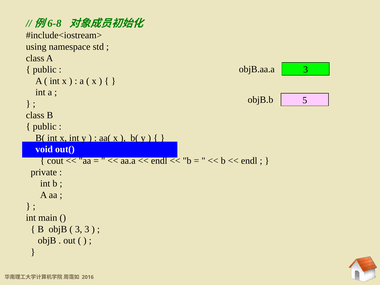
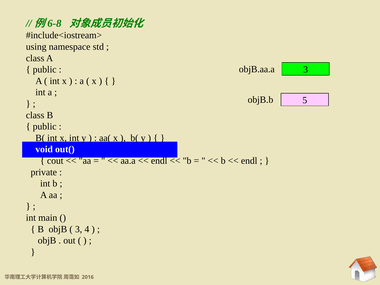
3 3: 3 -> 4 (87, 229)
